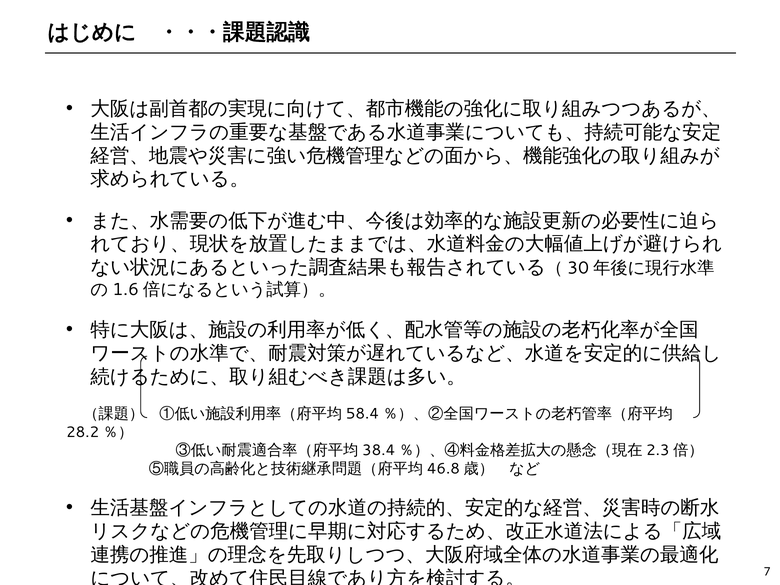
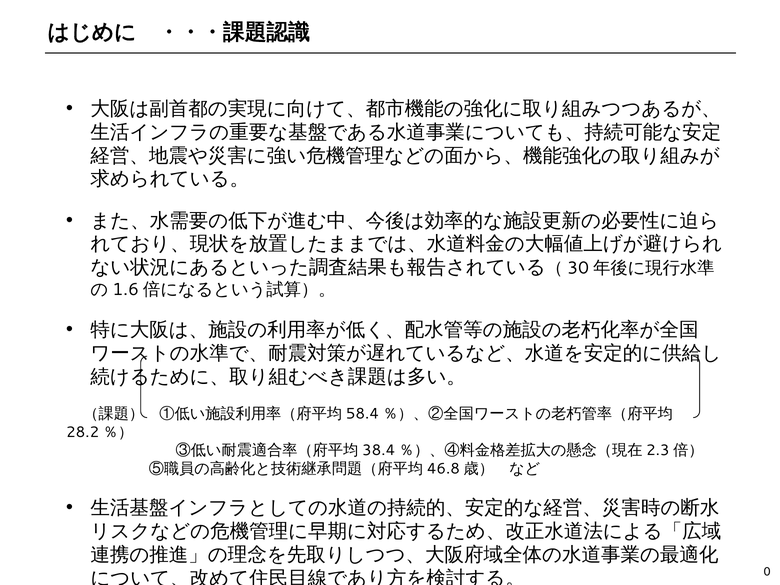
7: 7 -> 0 (767, 572)
